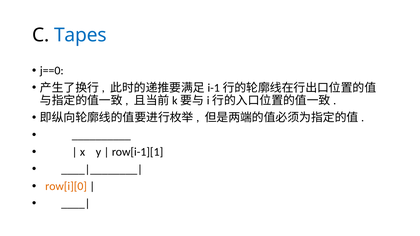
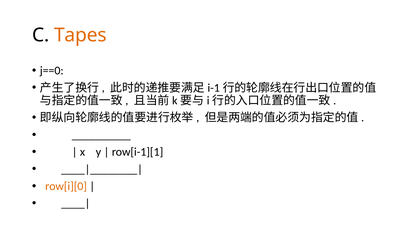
Tapes colour: blue -> orange (80, 35)
